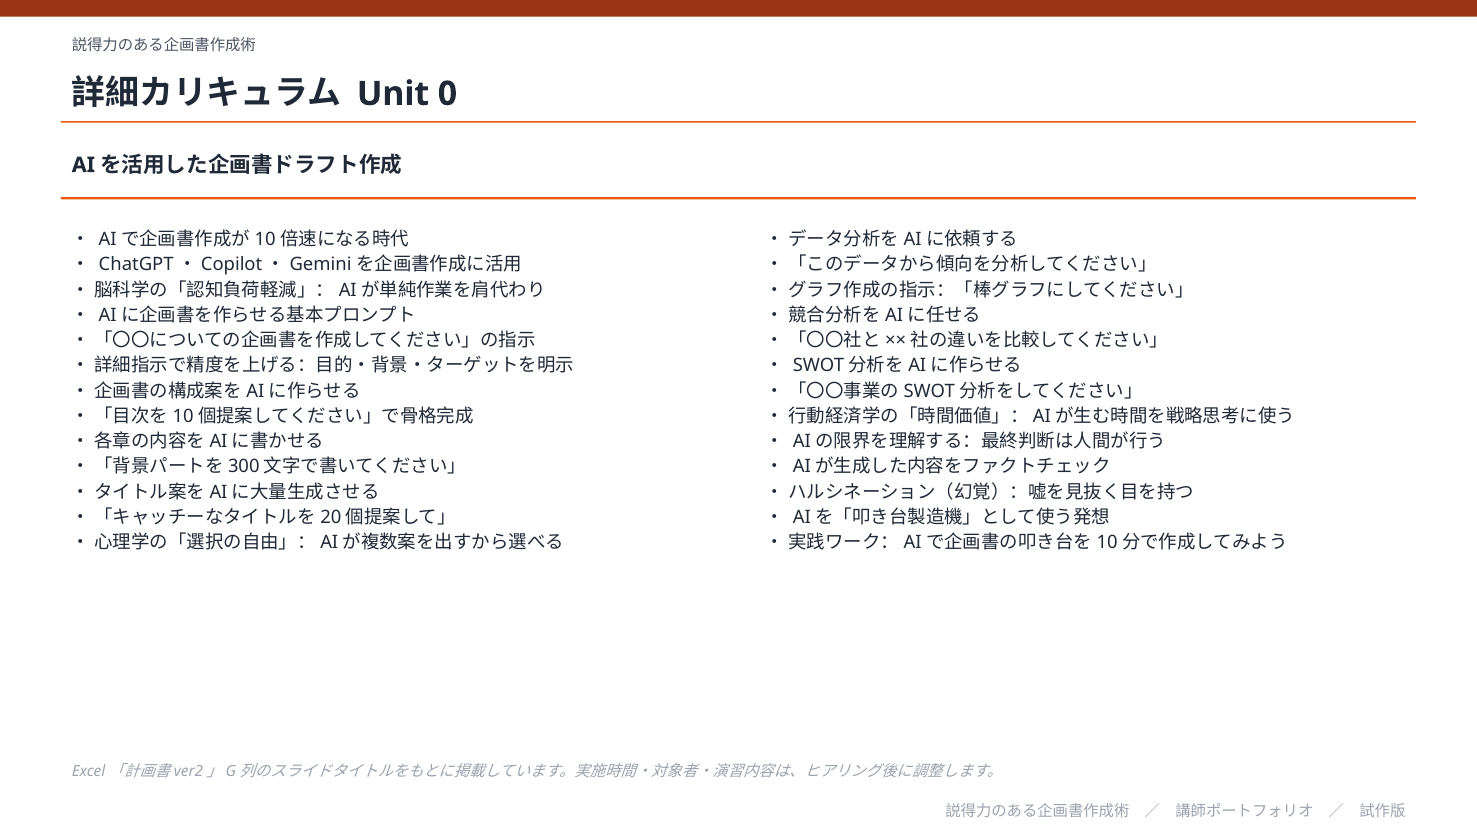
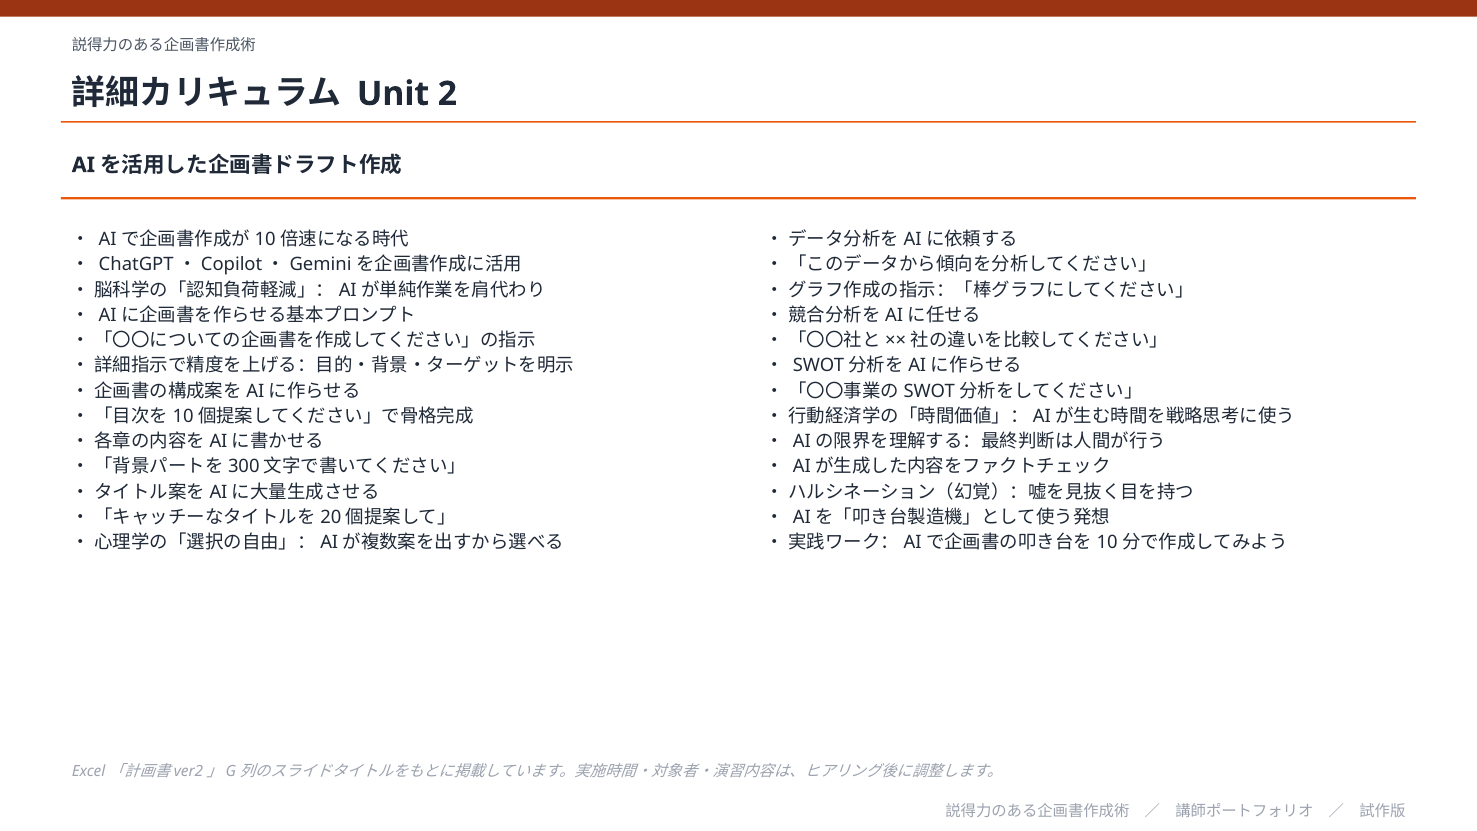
0: 0 -> 2 (447, 94)
